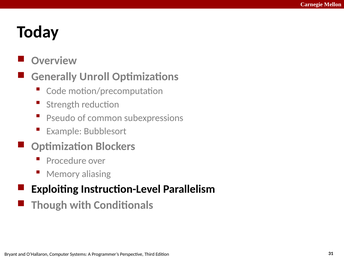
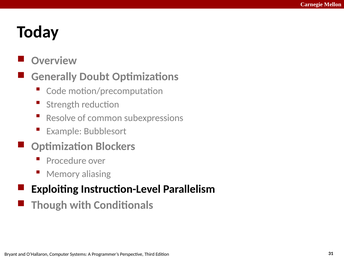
Unroll: Unroll -> Doubt (94, 77)
Pseudo: Pseudo -> Resolve (61, 118)
